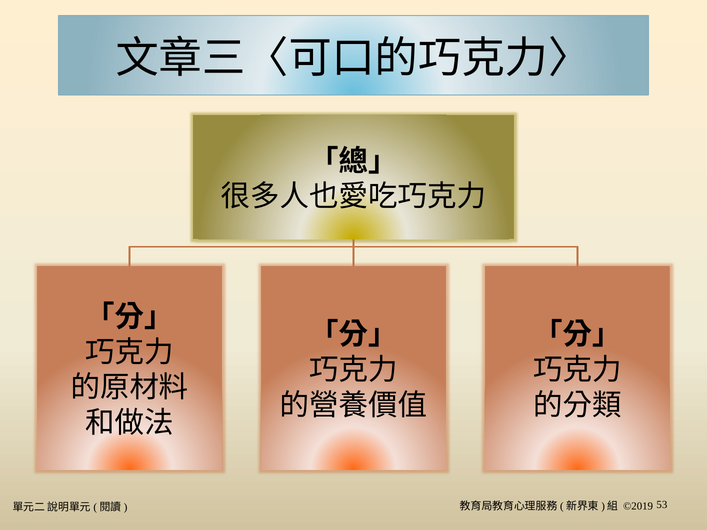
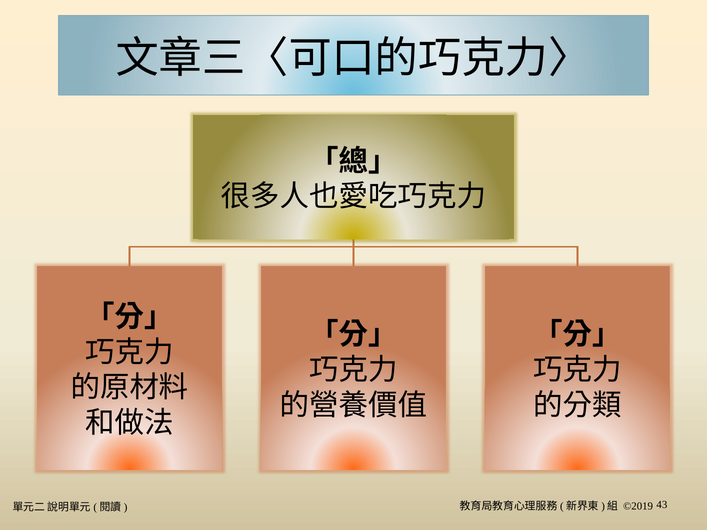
53: 53 -> 43 (662, 505)
